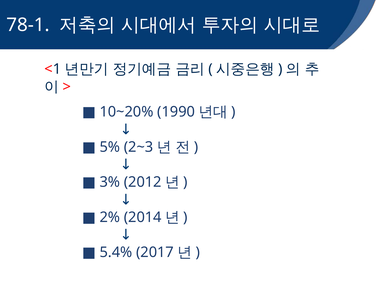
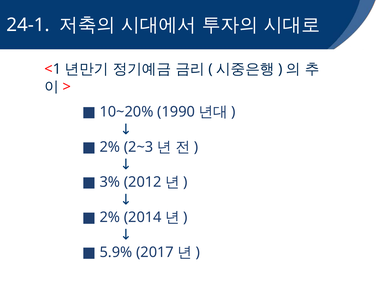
78-1: 78-1 -> 24-1 (28, 25)
5%: 5% -> 2% (110, 147)
5.4%: 5.4% -> 5.9% (116, 252)
